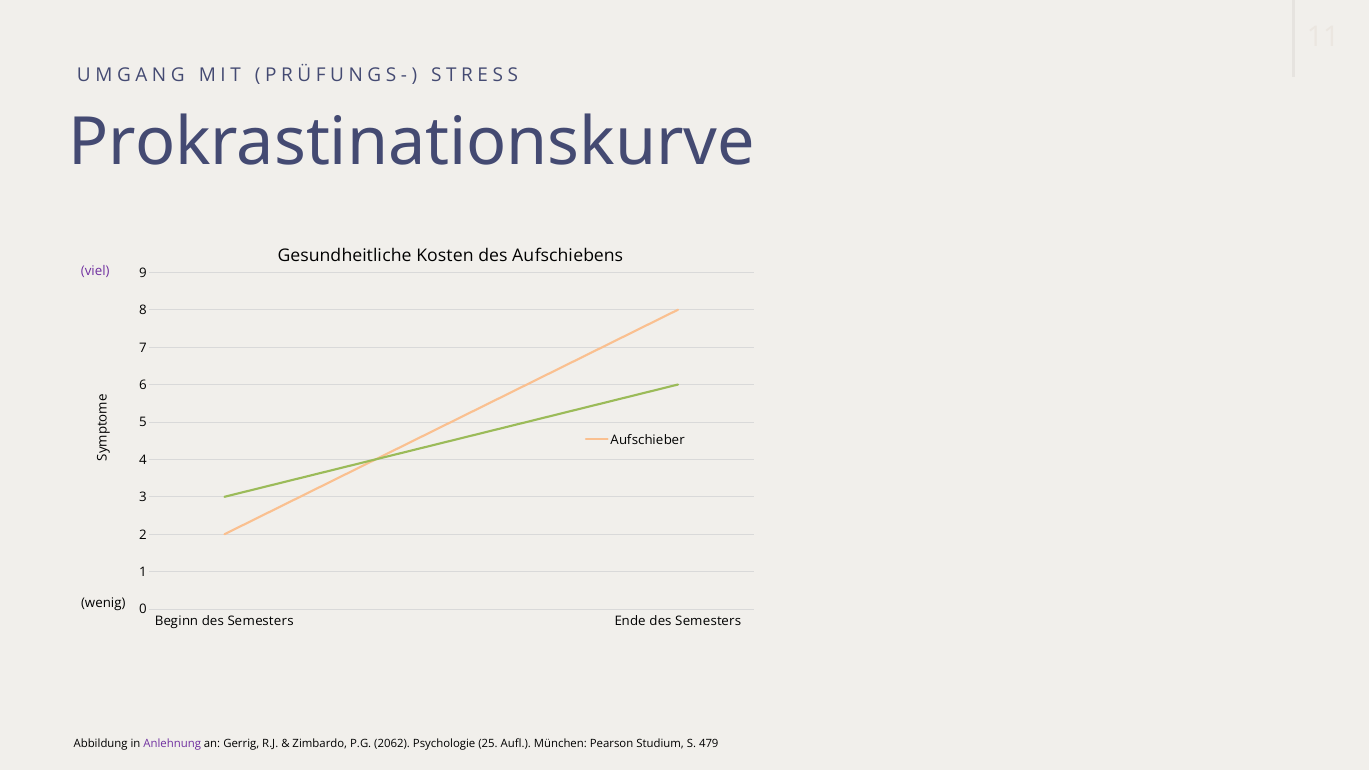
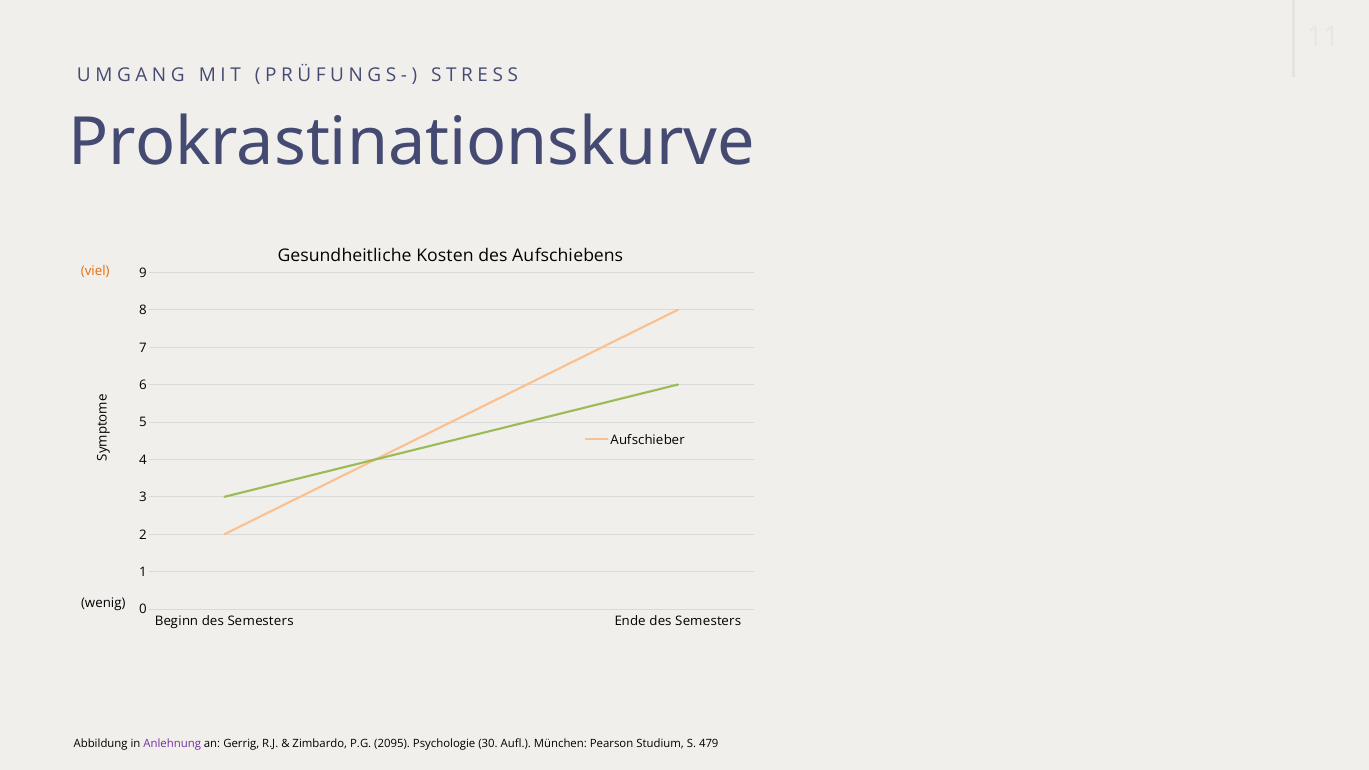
viel colour: purple -> orange (95, 271)
2062: 2062 -> 2095 (392, 744)
25: 25 -> 30 (488, 744)
